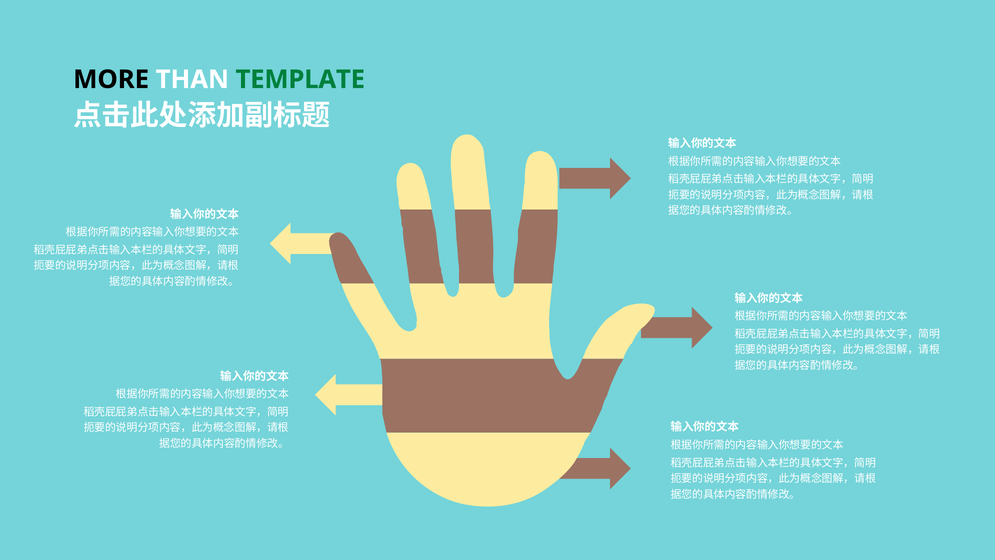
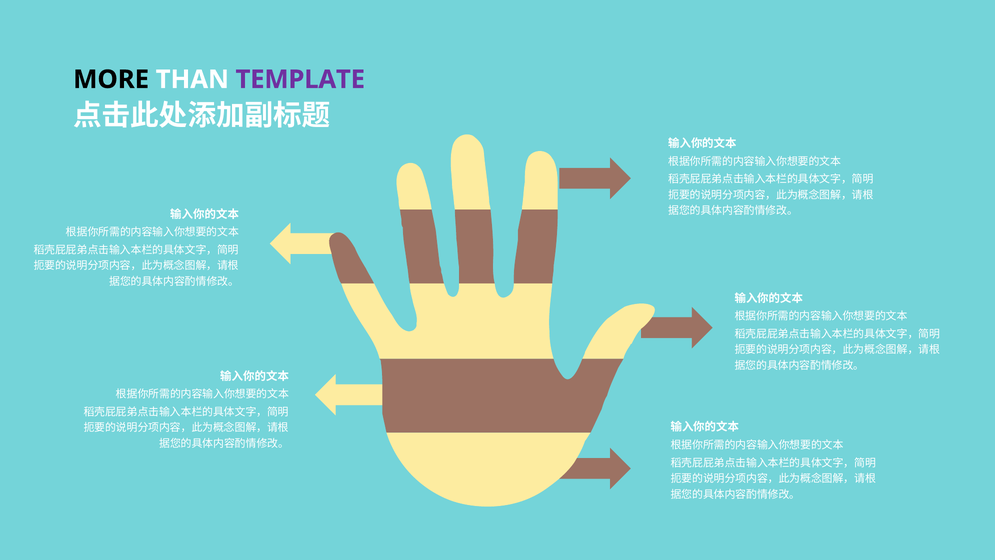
TEMPLATE colour: green -> purple (300, 79)
